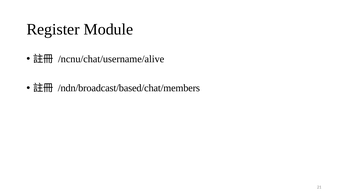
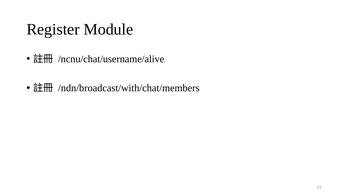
/ndn/broadcast/based/chat/members: /ndn/broadcast/based/chat/members -> /ndn/broadcast/with/chat/members (129, 88)
